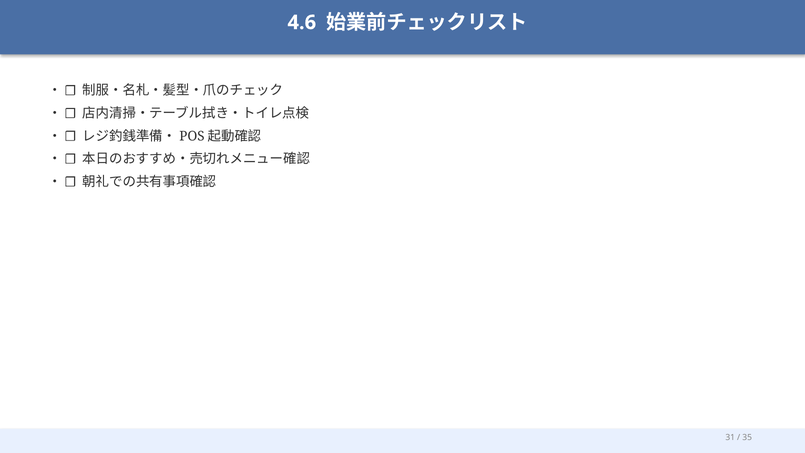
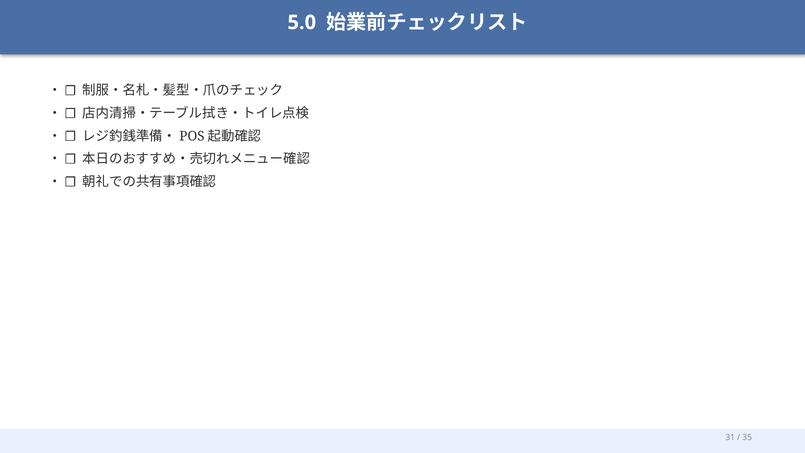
4.6: 4.6 -> 5.0 (302, 22)
